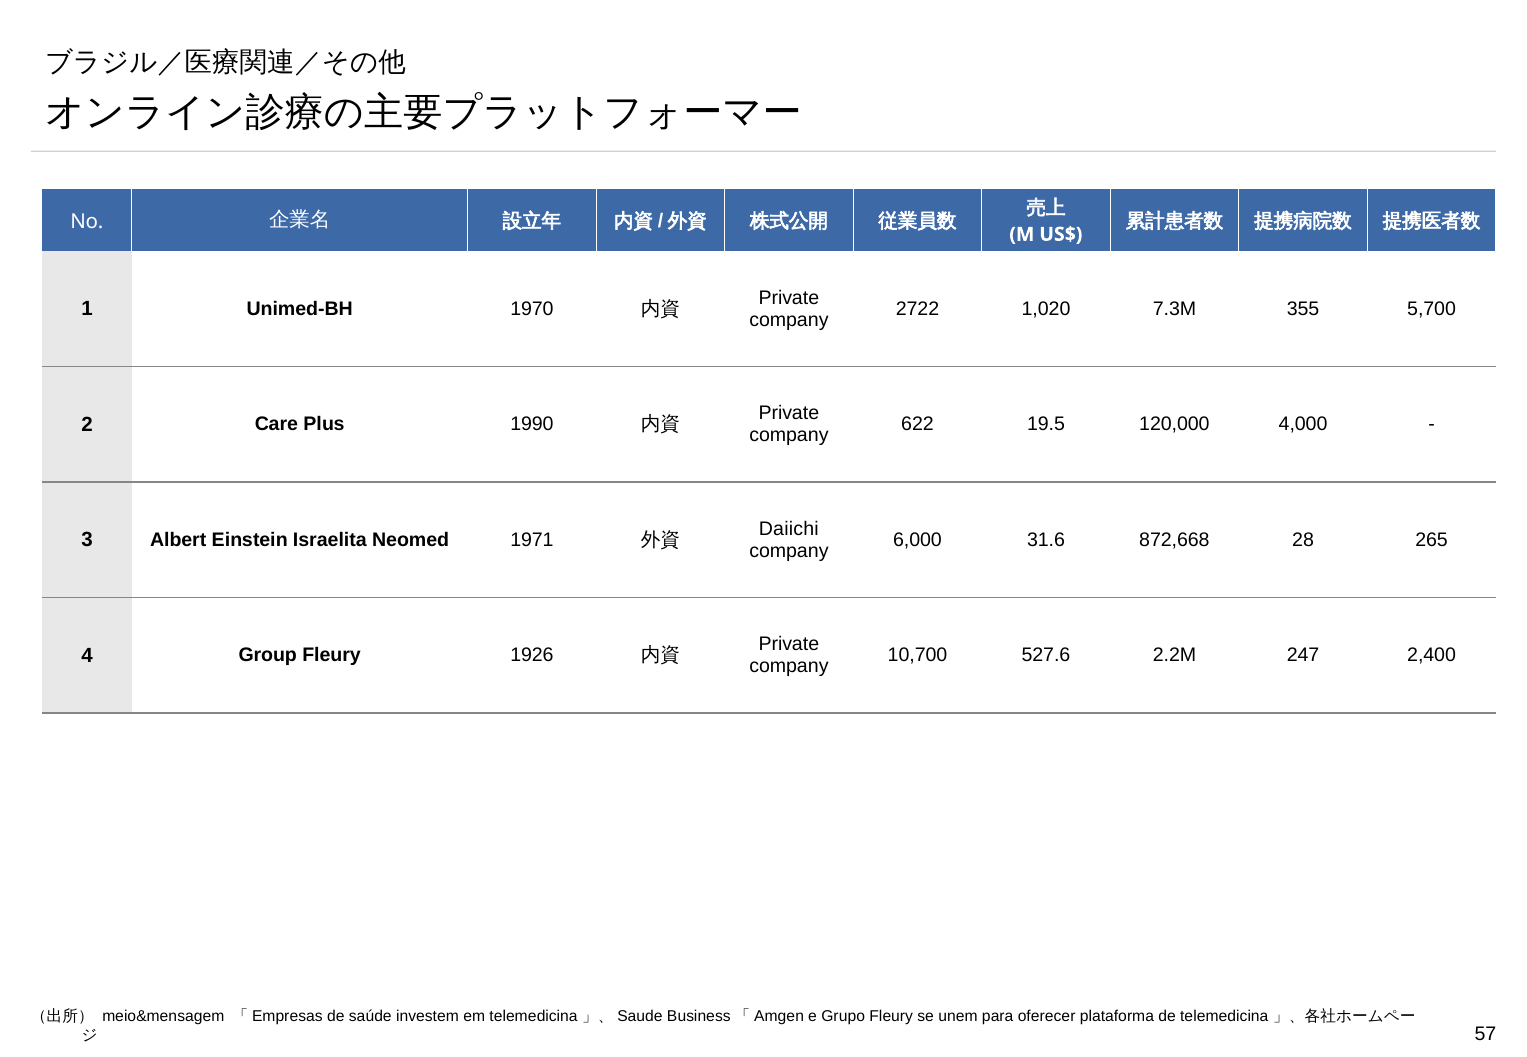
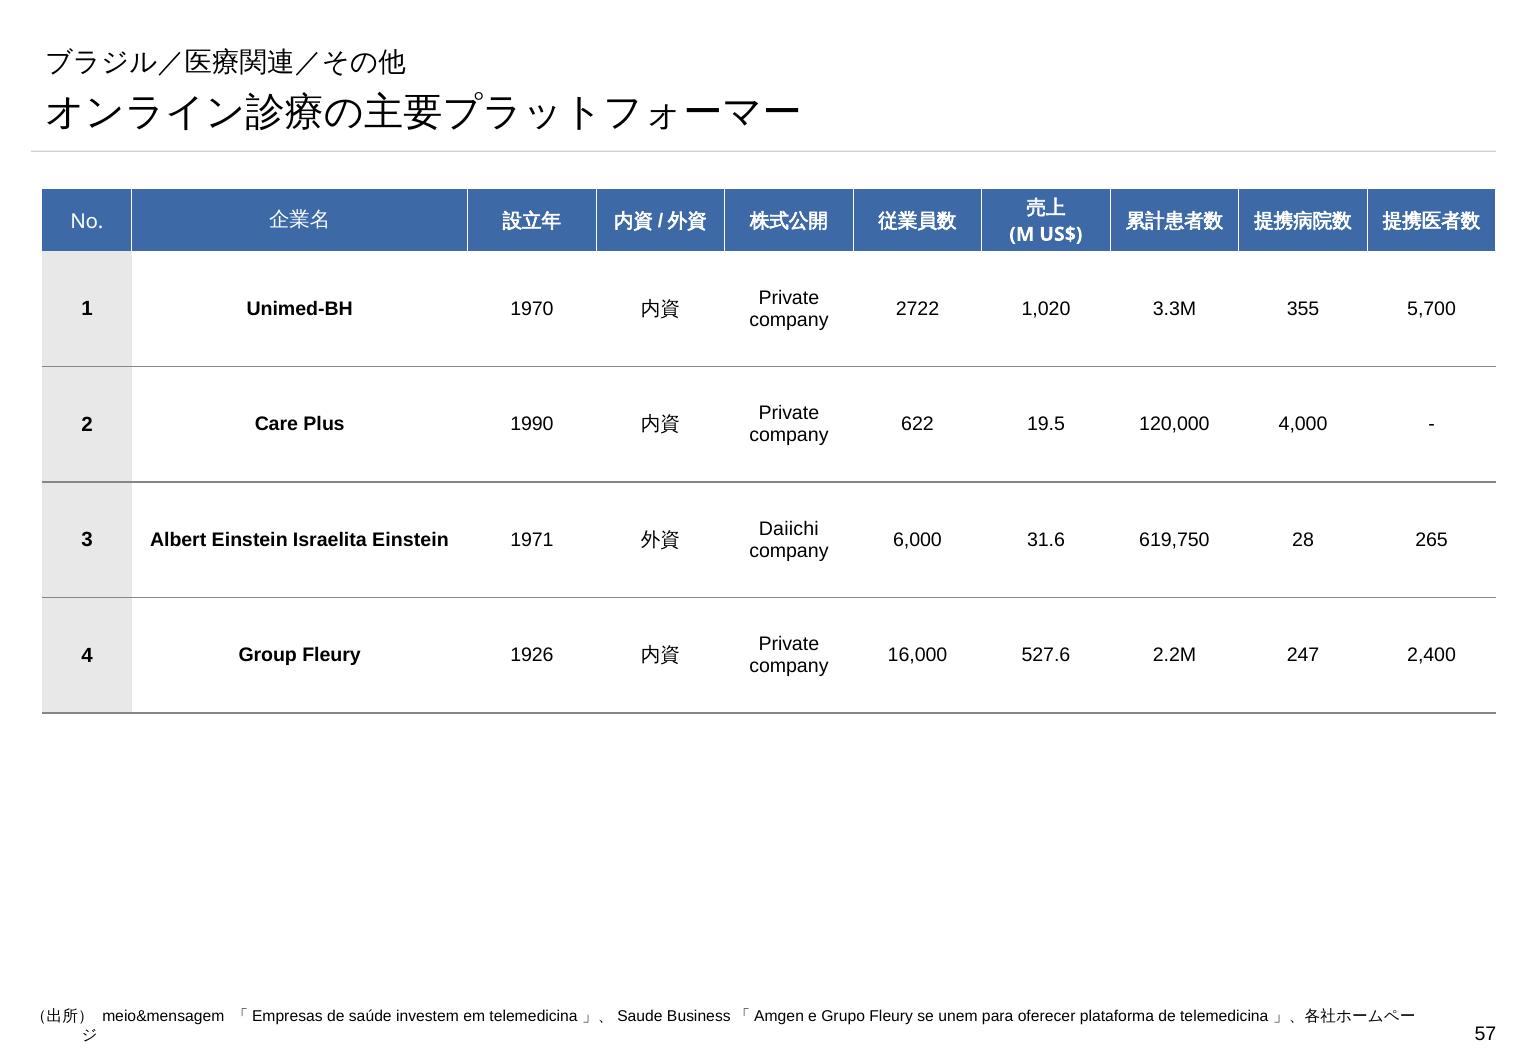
7.3M: 7.3M -> 3.3M (1175, 309)
Israelita Neomed: Neomed -> Einstein (411, 540)
872,668: 872,668 -> 619,750 (1174, 540)
10,700: 10,700 -> 16,000 (918, 655)
